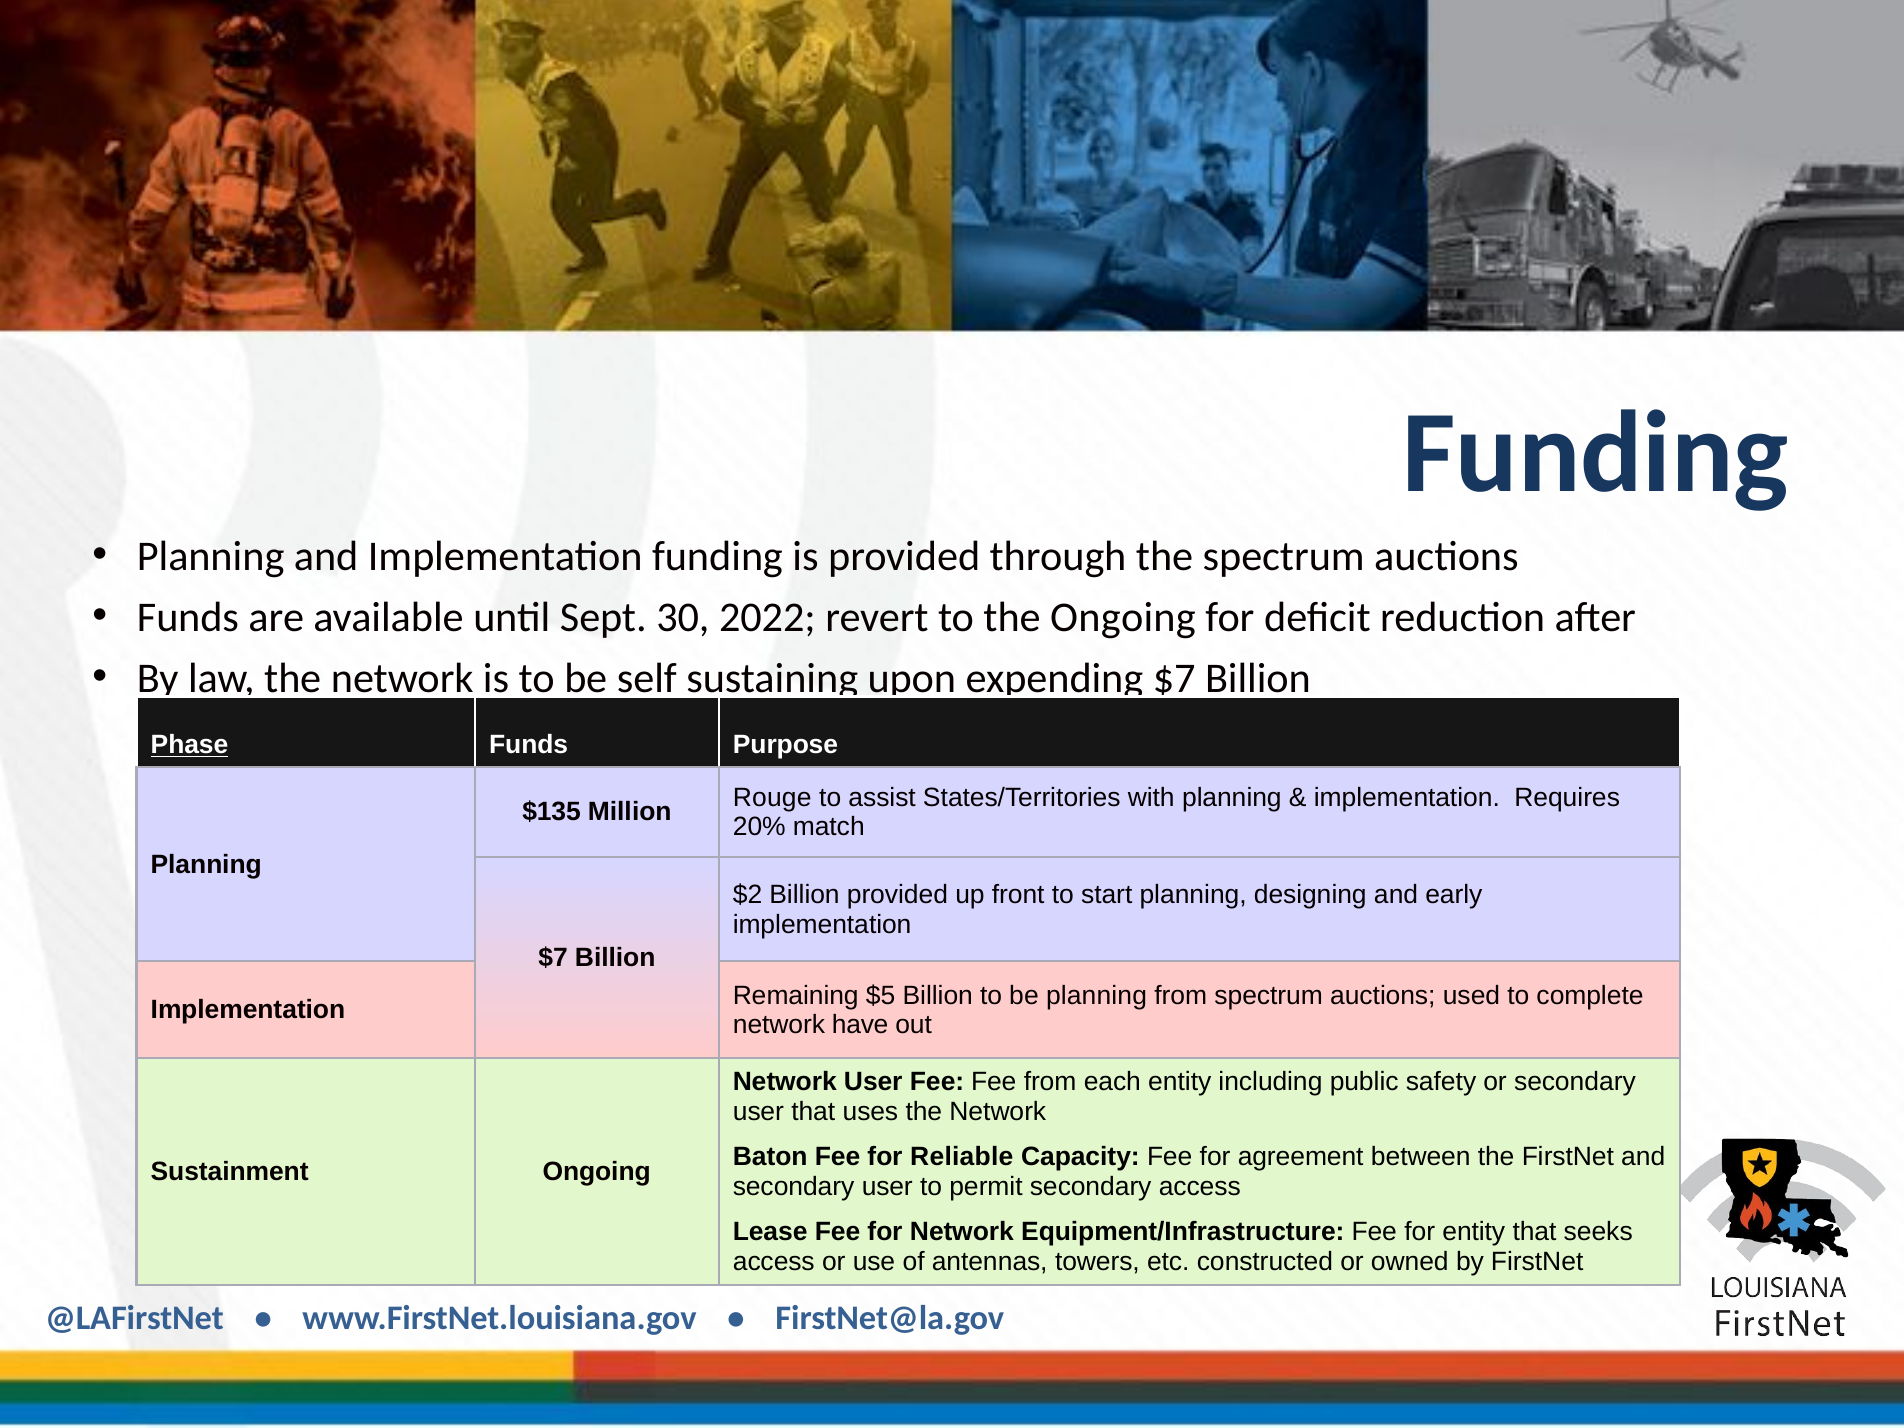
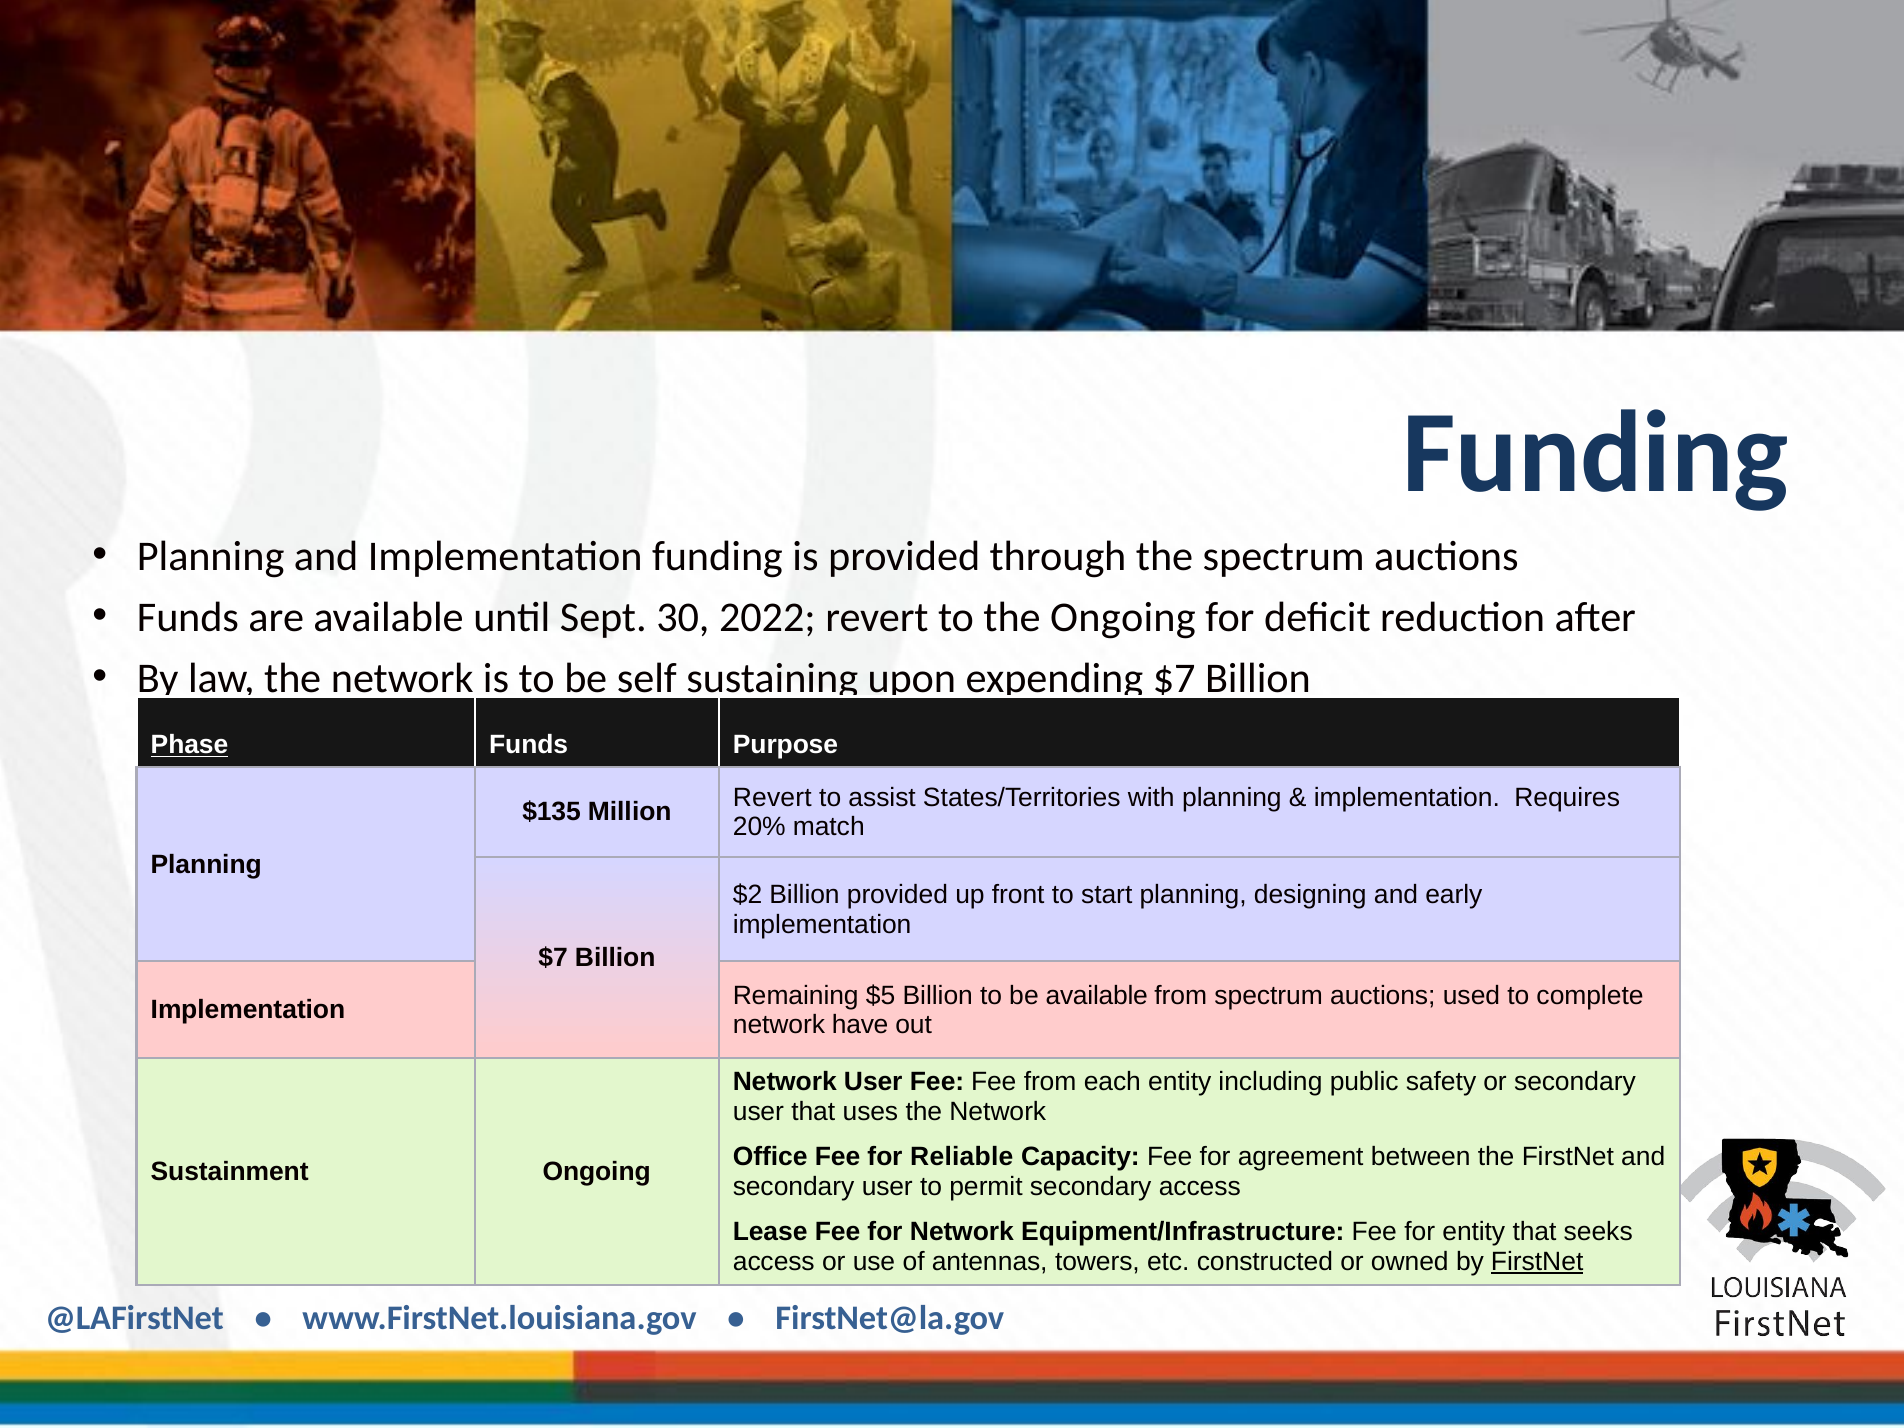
Rouge: Rouge -> Revert (772, 797)
be planning: planning -> available (1097, 995)
Baton: Baton -> Office (770, 1157)
FirstNet underline: none -> present (1537, 1262)
